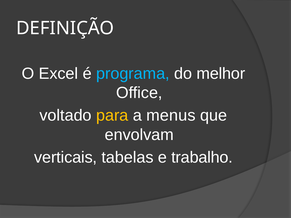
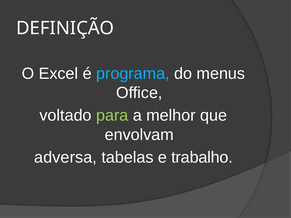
melhor: melhor -> menus (221, 74)
para colour: yellow -> light green (112, 116)
menus: menus -> melhor (171, 116)
verticais: verticais -> adversa (66, 158)
